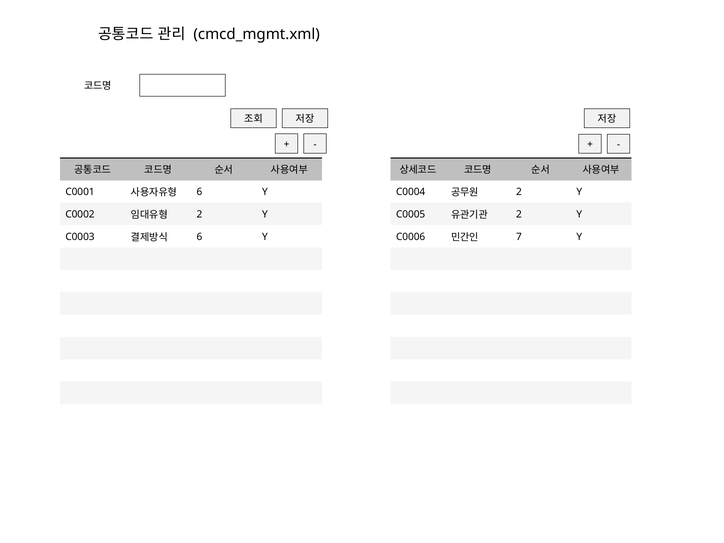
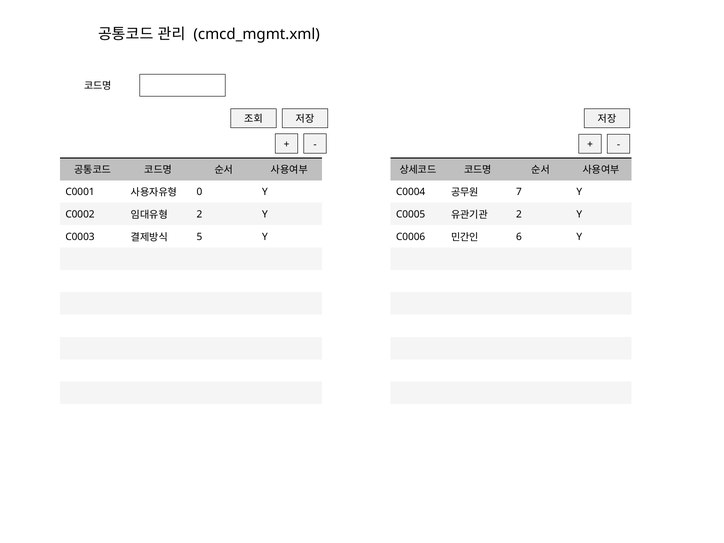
6: 6 -> 0 (199, 192)
2: 2 -> 7 (519, 192)
6: 6 -> 5 (199, 237)
7: 7 -> 6 (519, 237)
